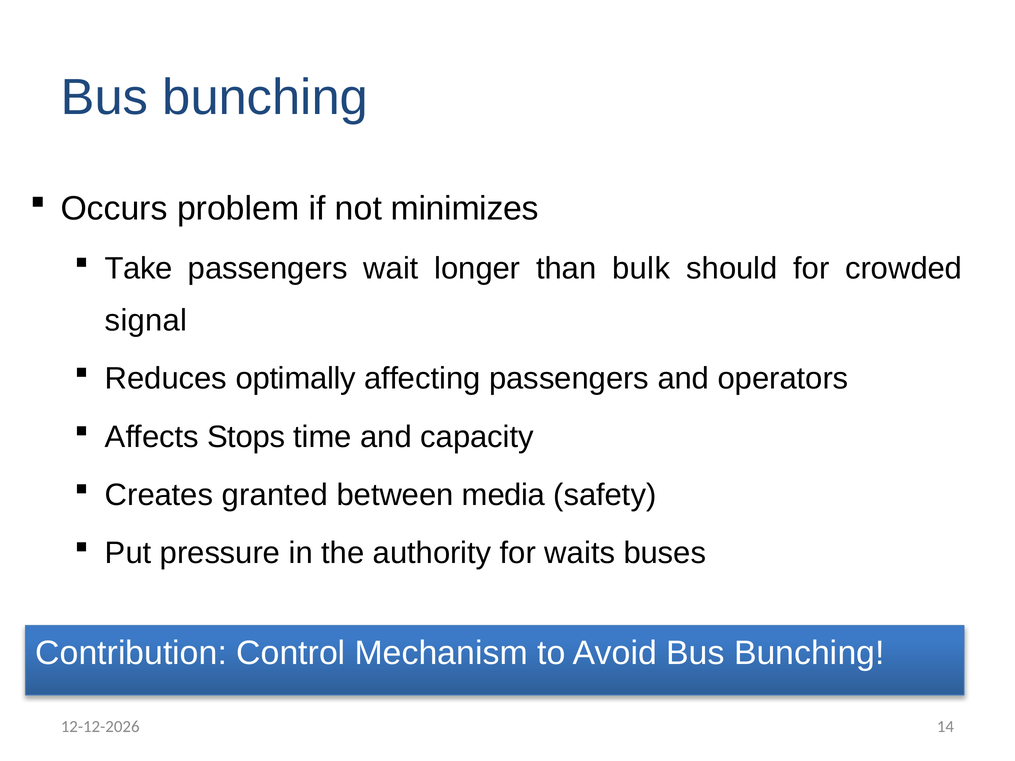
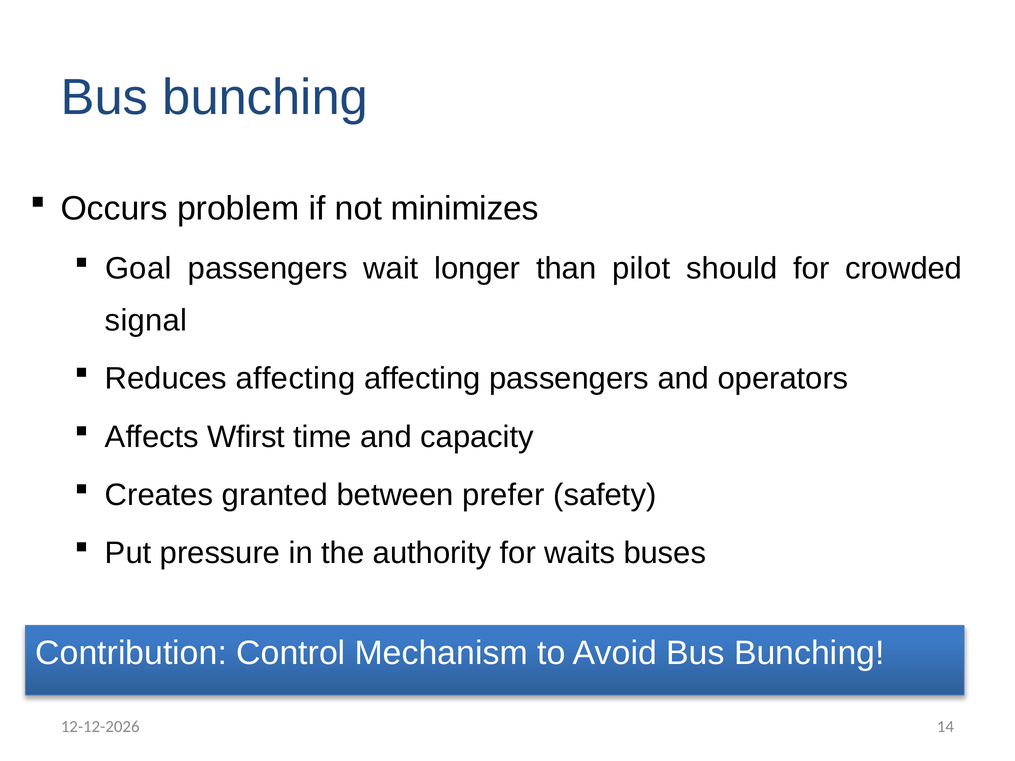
Take: Take -> Goal (138, 268)
bulk: bulk -> pilot (641, 268)
Reduces optimally: optimally -> affecting (295, 379)
Stops: Stops -> Wfirst (246, 437)
media: media -> prefer (503, 495)
